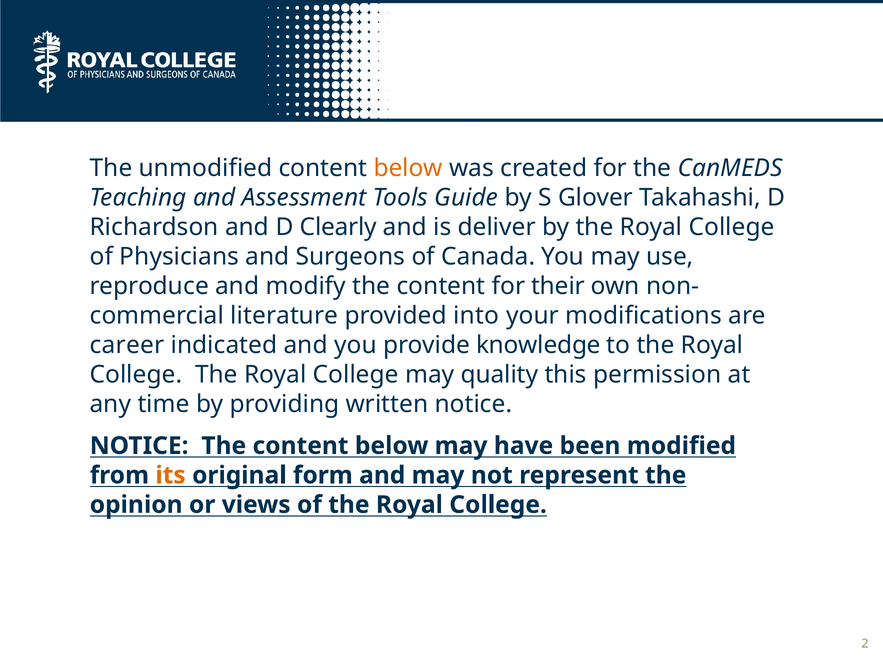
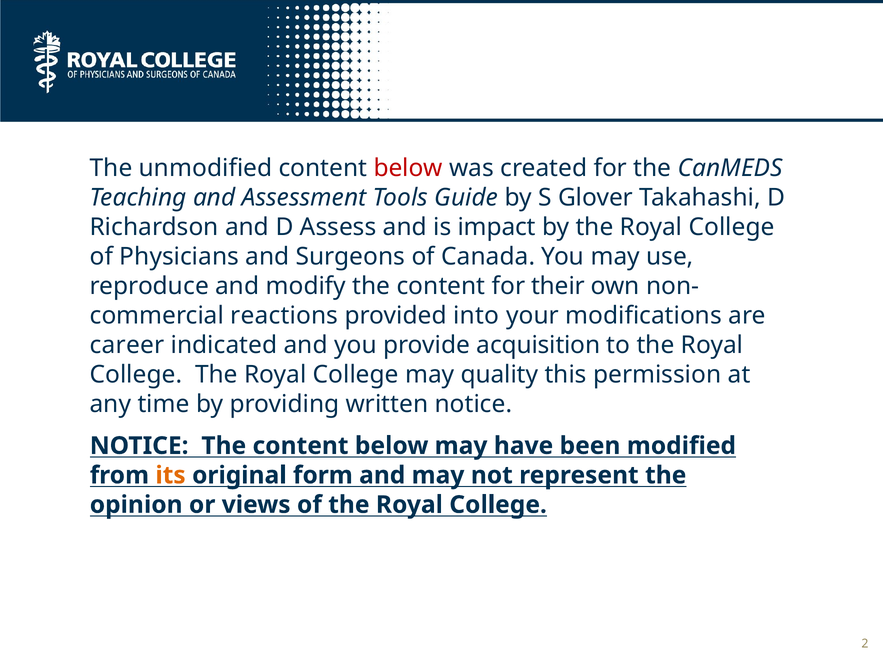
below colour: orange -> red (408, 168)
Clearly: Clearly -> Assess (338, 227)
deliver: deliver -> impact (497, 227)
literature: literature -> reactions (284, 315)
knowledge: knowledge -> acquisition (538, 345)
